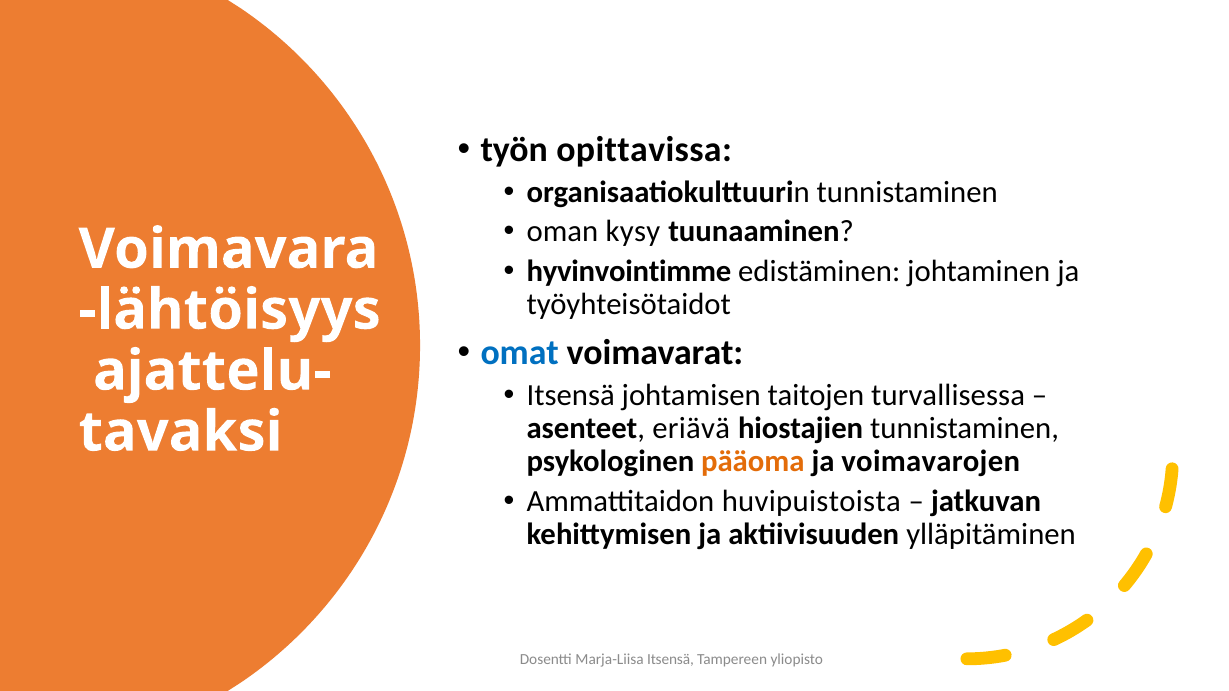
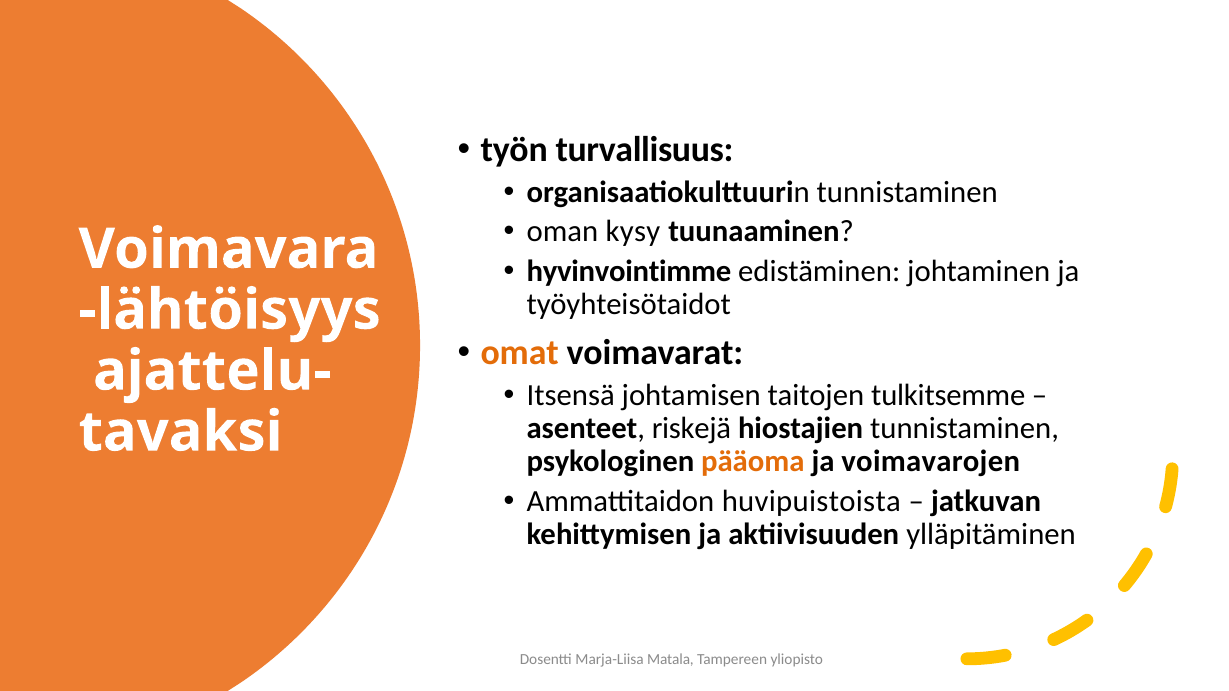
opittavissa: opittavissa -> turvallisuus (644, 150)
omat colour: blue -> orange (520, 353)
turvallisessa: turvallisessa -> tulkitsemme (948, 396)
eriävä: eriävä -> riskejä (692, 429)
Marja-Liisa Itsensä: Itsensä -> Matala (670, 660)
